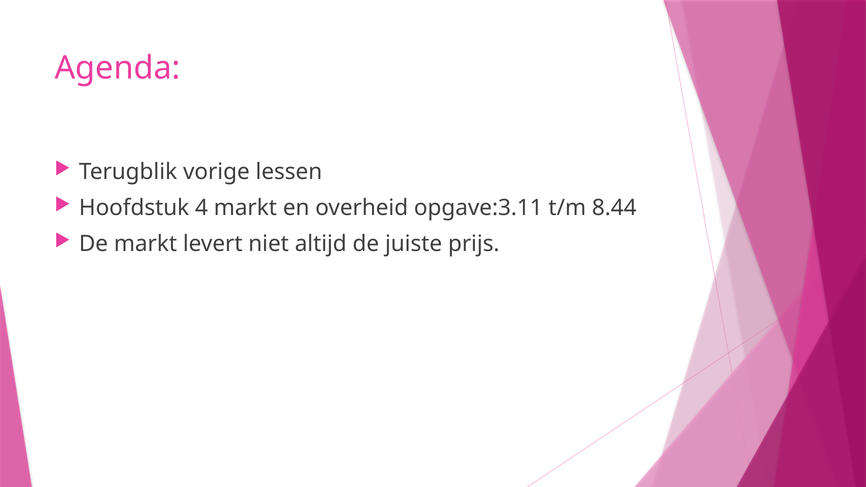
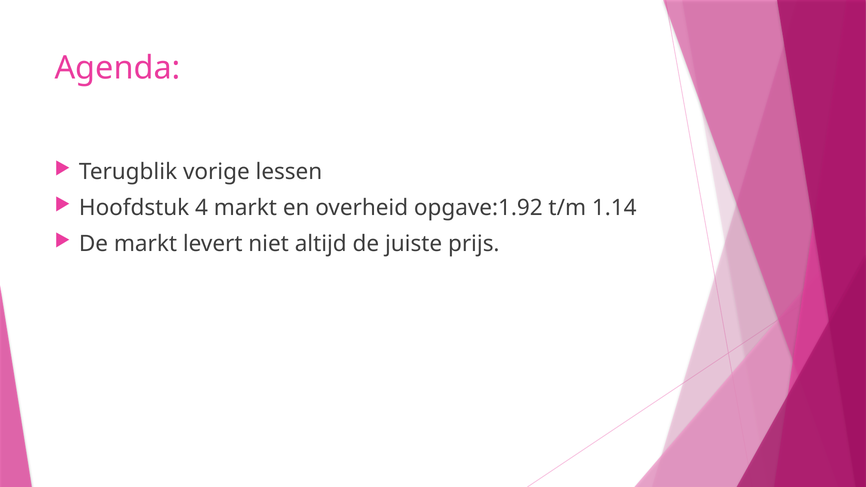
opgave:3.11: opgave:3.11 -> opgave:1.92 (478, 208)
8.44: 8.44 -> 1.14 (614, 208)
